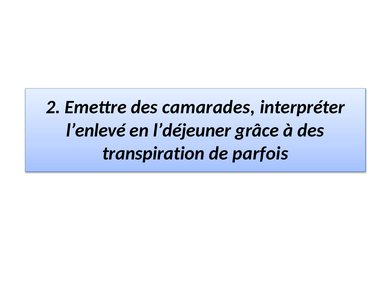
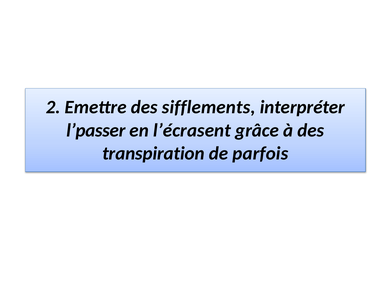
camarades: camarades -> sifflements (209, 107)
l’enlevé: l’enlevé -> l’passer (96, 130)
l’déjeuner: l’déjeuner -> l’écrasent (192, 130)
